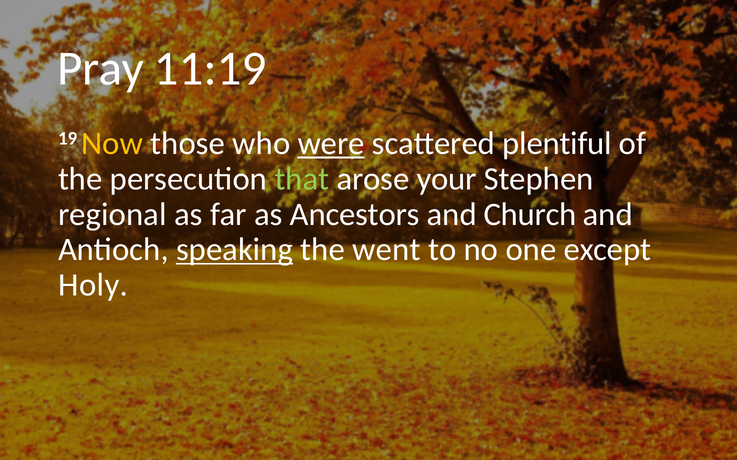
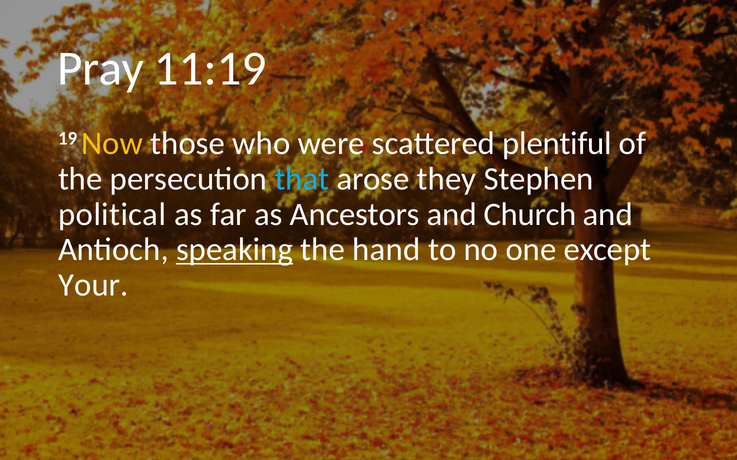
were underline: present -> none (331, 144)
that colour: light green -> light blue (302, 179)
your: your -> they (447, 179)
regional: regional -> political (112, 215)
went: went -> hand (386, 250)
Holy: Holy -> Your (93, 285)
